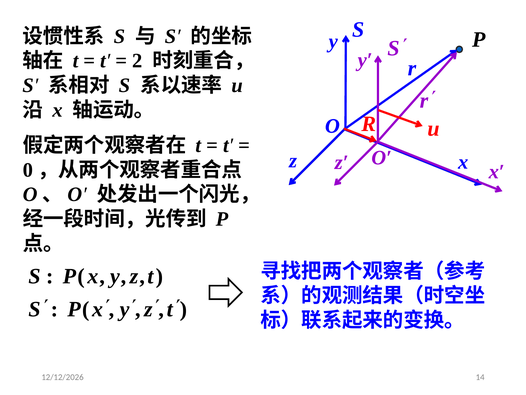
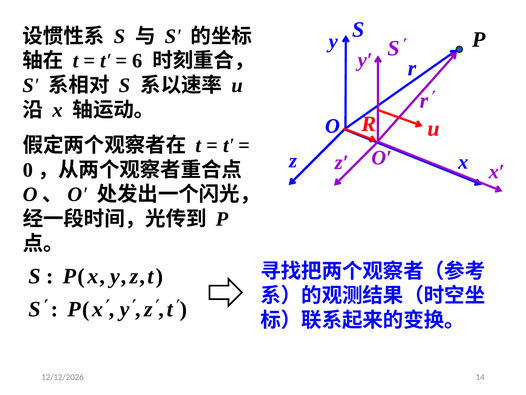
2: 2 -> 6 (137, 61)
